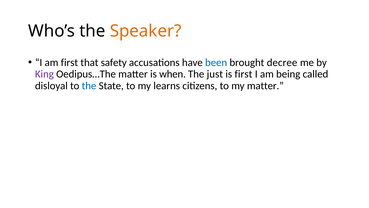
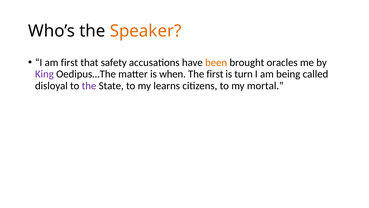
been colour: blue -> orange (216, 62)
decree: decree -> oracles (282, 62)
The just: just -> first (215, 74)
is first: first -> turn (244, 74)
the colour: blue -> purple (89, 86)
my matter: matter -> mortal (265, 86)
